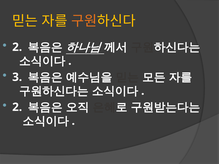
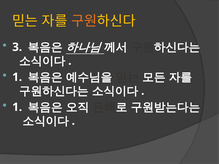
2: 2 -> 3 (17, 47)
3: 3 -> 1 (17, 77)
2: 2 -> 1 (17, 107)
